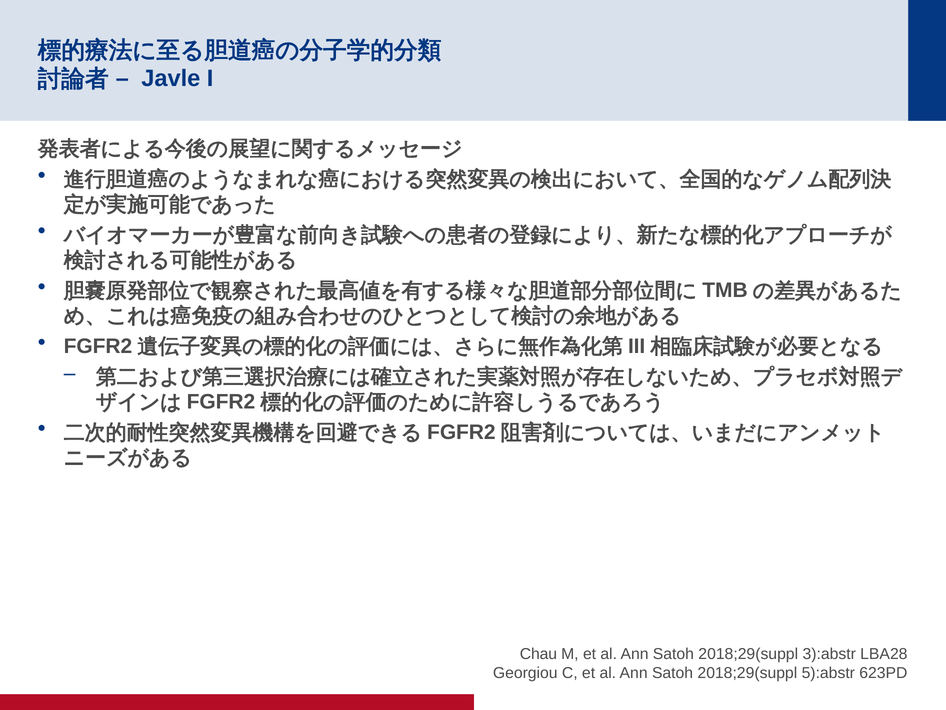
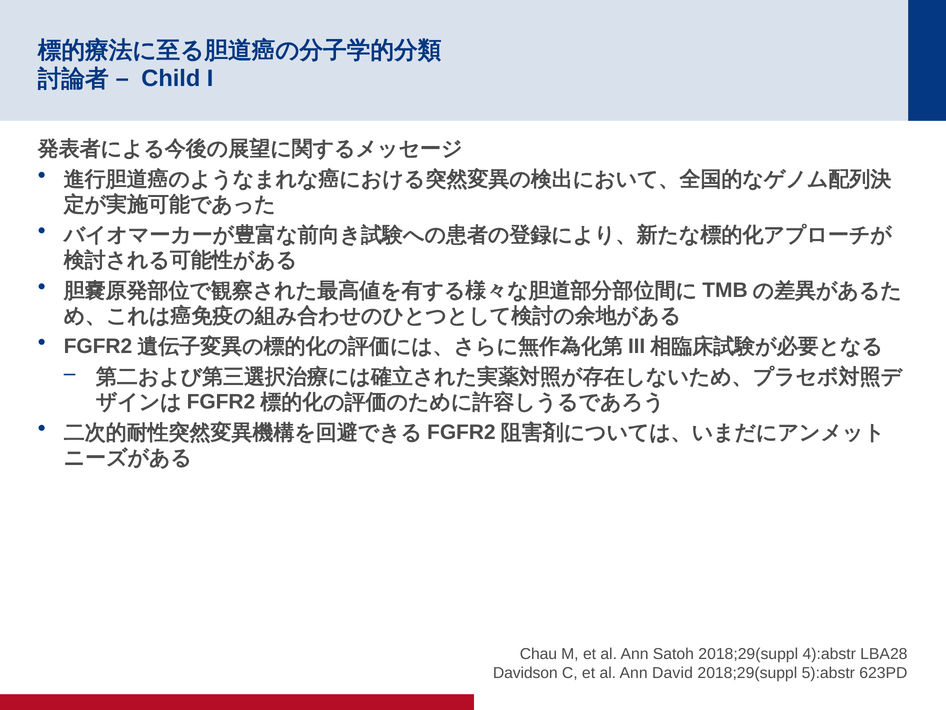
Javle: Javle -> Child (171, 79)
3):abstr: 3):abstr -> 4):abstr (829, 654)
Georgiou: Georgiou -> Davidson (525, 673)
Satoh: Satoh -> David (672, 673)
